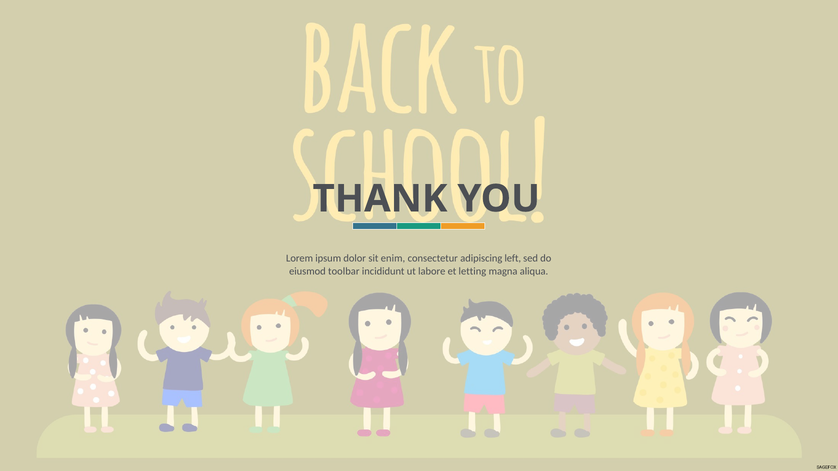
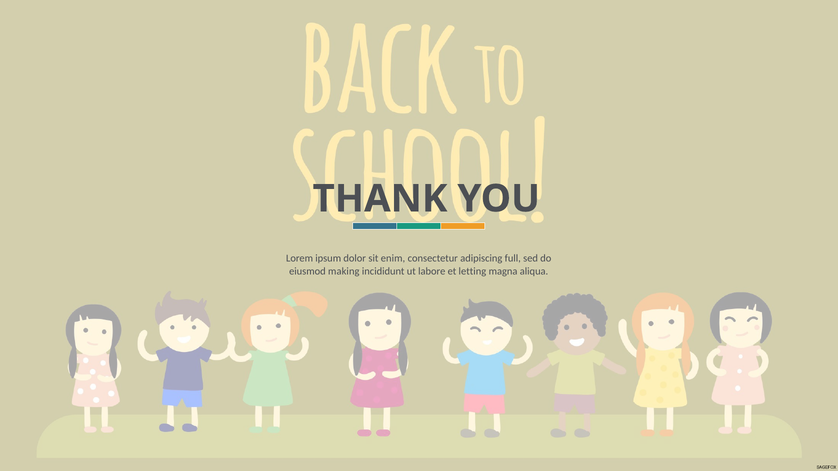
left: left -> full (513, 259)
toolbar: toolbar -> making (344, 271)
